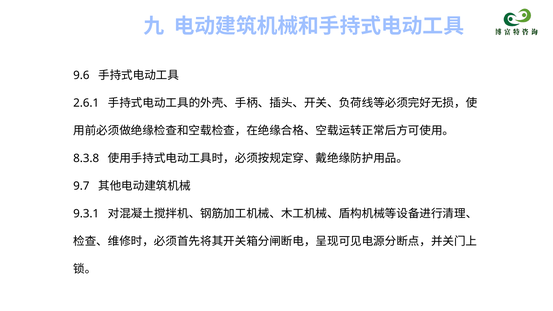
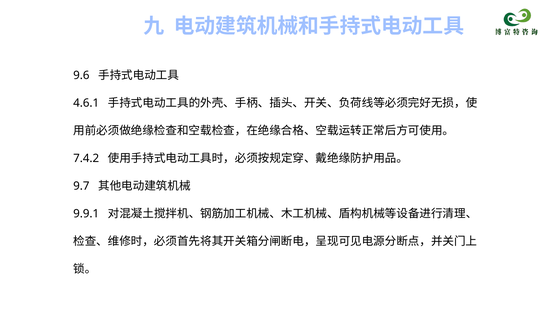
2.6.1: 2.6.1 -> 4.6.1 (86, 103)
8.3.8: 8.3.8 -> 7.4.2 (86, 158)
9.3.1: 9.3.1 -> 9.9.1 (86, 214)
